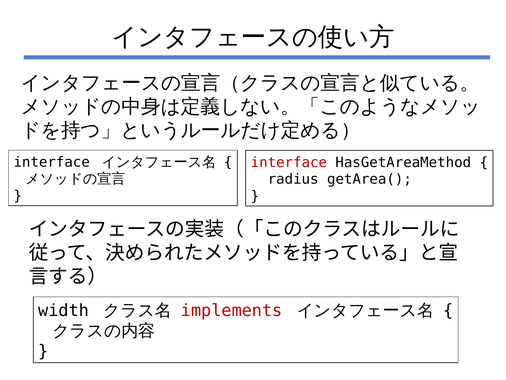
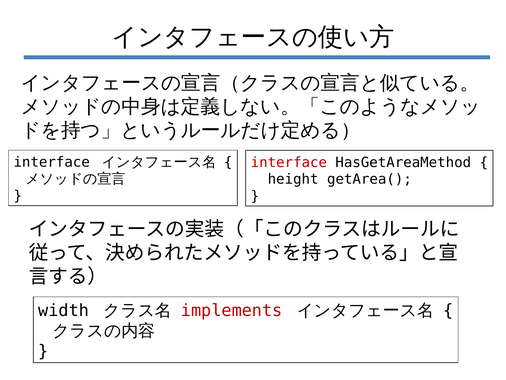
radius: radius -> height (293, 179)
